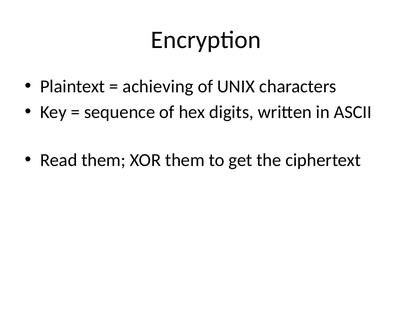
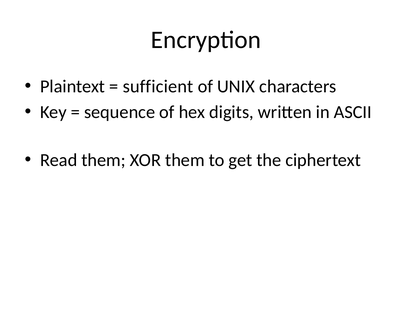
achieving: achieving -> sufficient (158, 86)
